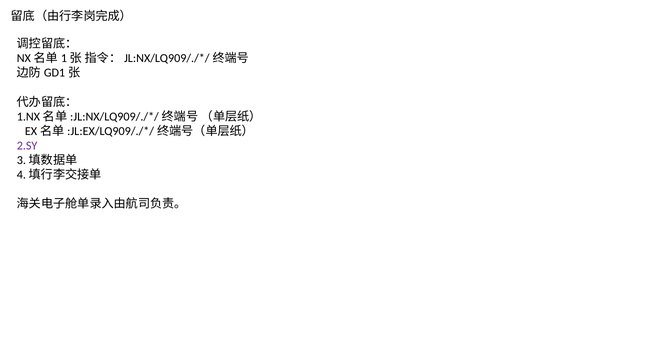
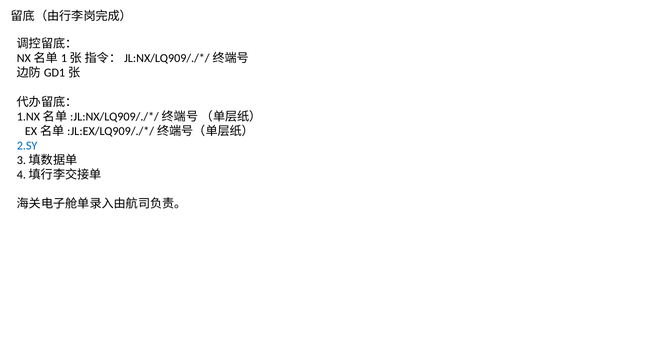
2.SY colour: purple -> blue (27, 146)
